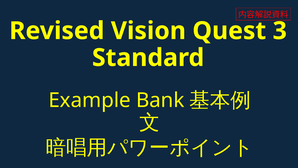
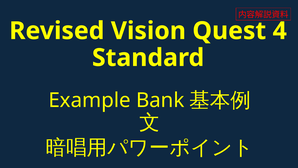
3: 3 -> 4 (280, 31)
